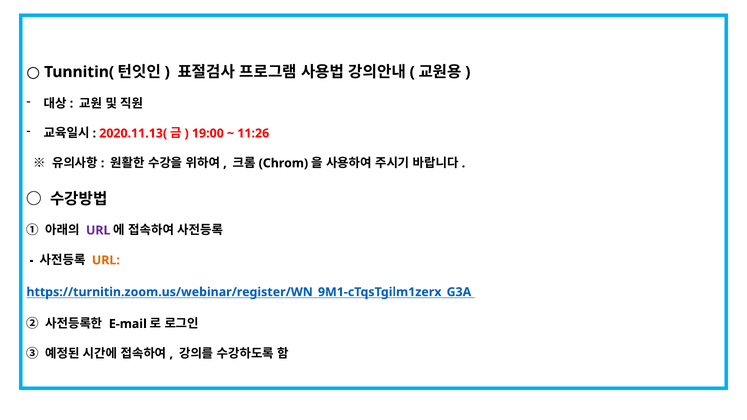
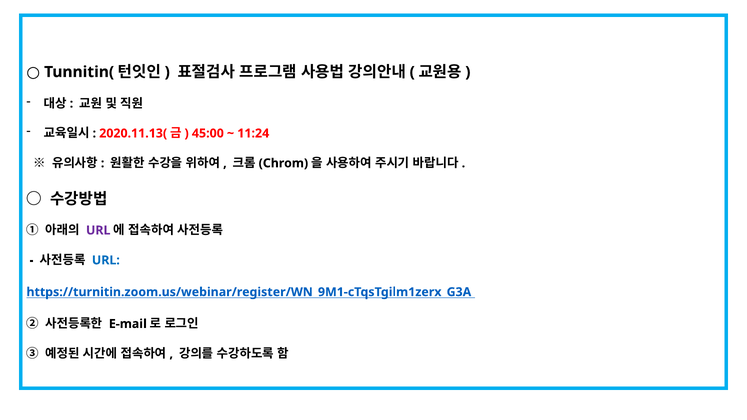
19:00: 19:00 -> 45:00 (208, 133)
11:26: 11:26 -> 11:24 (253, 133)
URL colour: orange -> blue (106, 260)
